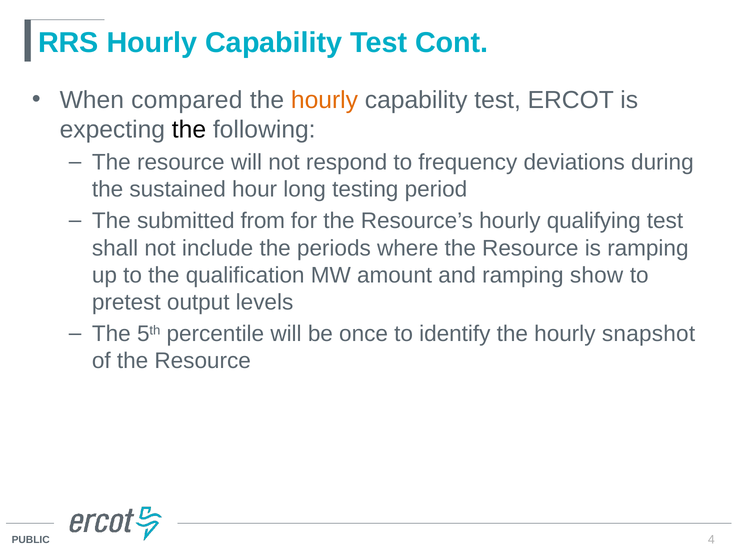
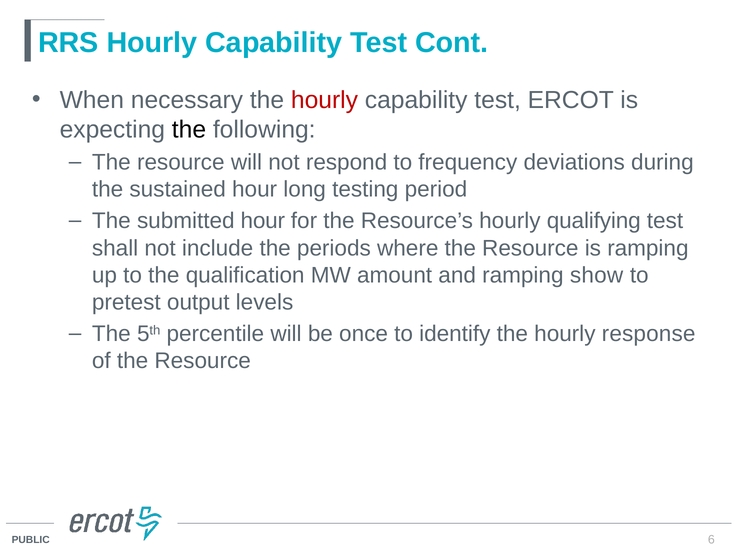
compared: compared -> necessary (187, 100)
hourly colour: orange -> red (324, 100)
submitted from: from -> hour (263, 221)
snapshot: snapshot -> response (649, 334)
4: 4 -> 6 (711, 540)
